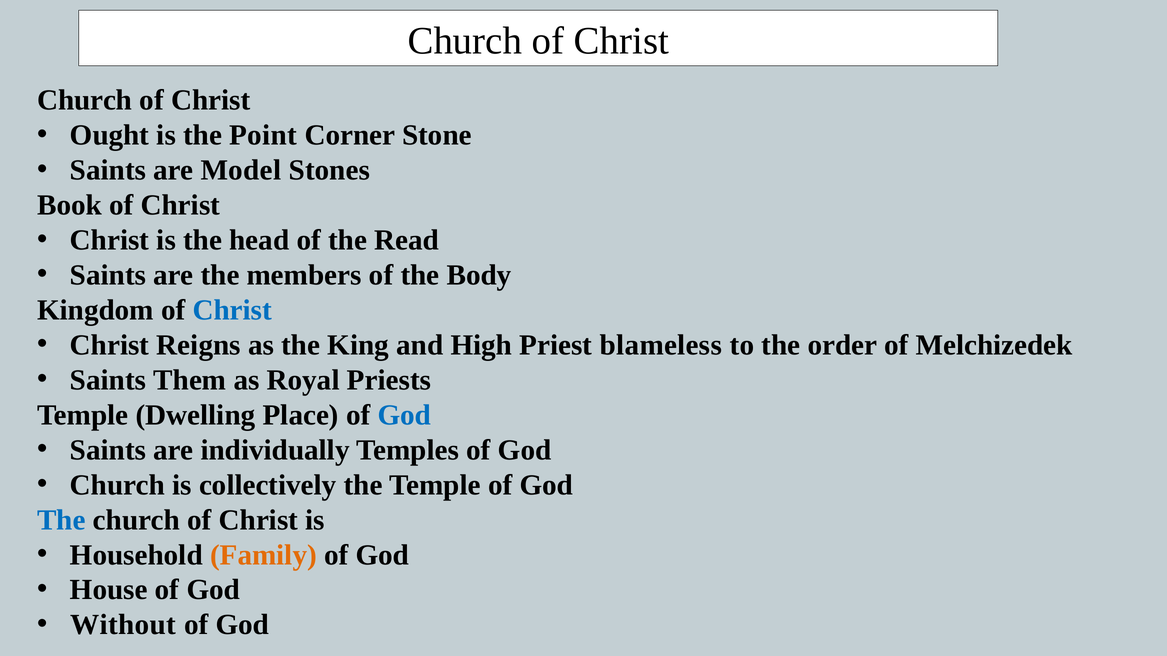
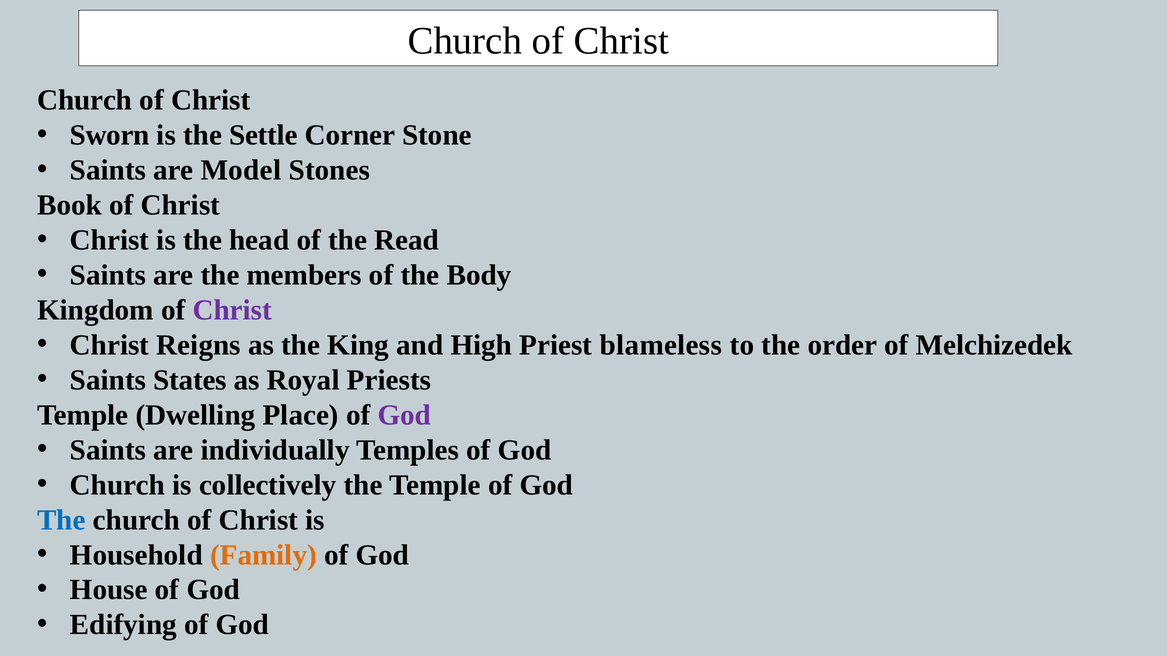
Ought: Ought -> Sworn (110, 135)
Point: Point -> Settle (263, 135)
Christ colour: blue -> purple (232, 310)
Them: Them -> States (190, 380)
God colour: blue -> purple (404, 415)
Without: Without -> Edifying (123, 625)
